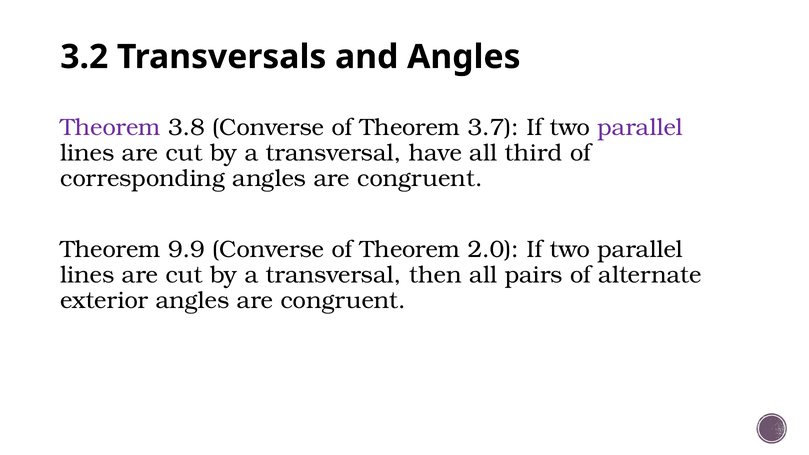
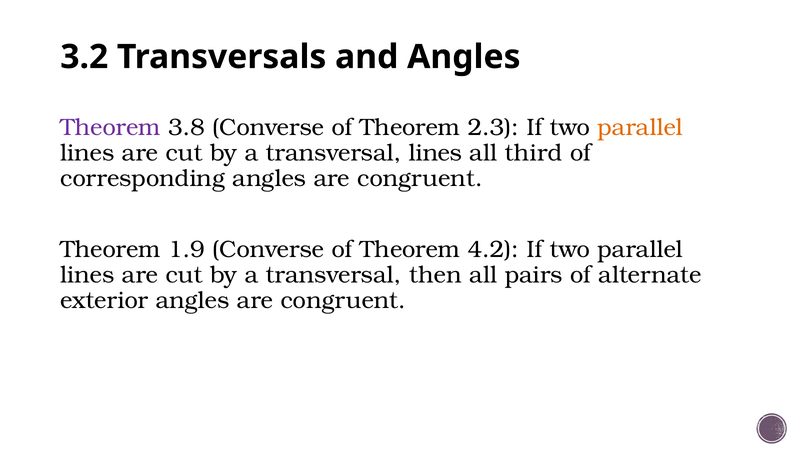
3.7: 3.7 -> 2.3 (493, 127)
parallel colour: purple -> orange (640, 127)
transversal have: have -> lines (436, 153)
9.9: 9.9 -> 1.9 (186, 249)
2.0: 2.0 -> 4.2 (493, 249)
